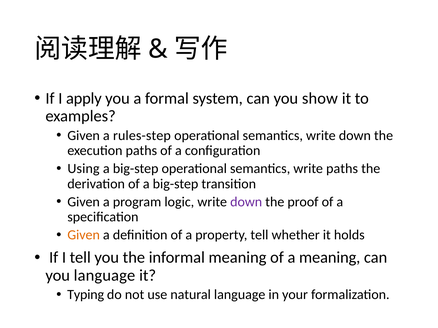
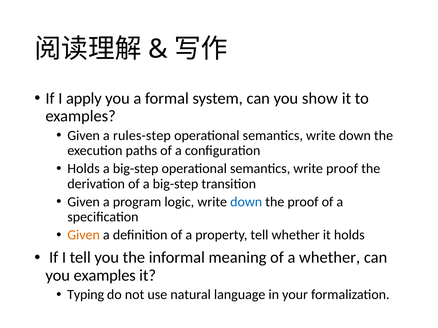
Using: Using -> Holds (84, 169)
write paths: paths -> proof (342, 169)
down colour: purple -> blue (246, 202)
a meaning: meaning -> whether (330, 258)
you language: language -> examples (105, 276)
